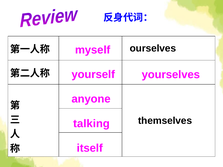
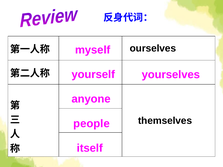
talking: talking -> people (92, 124)
